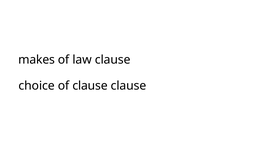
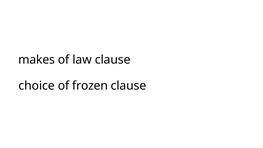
of clause: clause -> frozen (90, 86)
